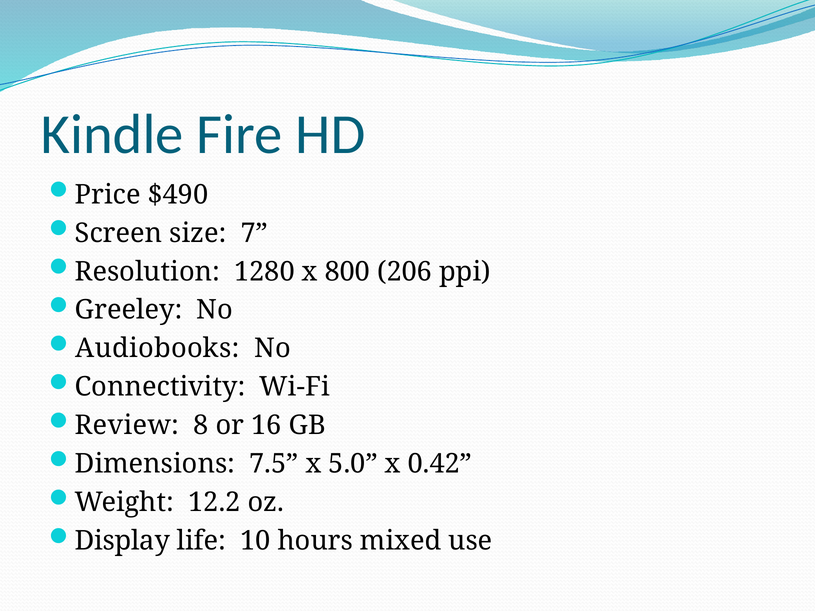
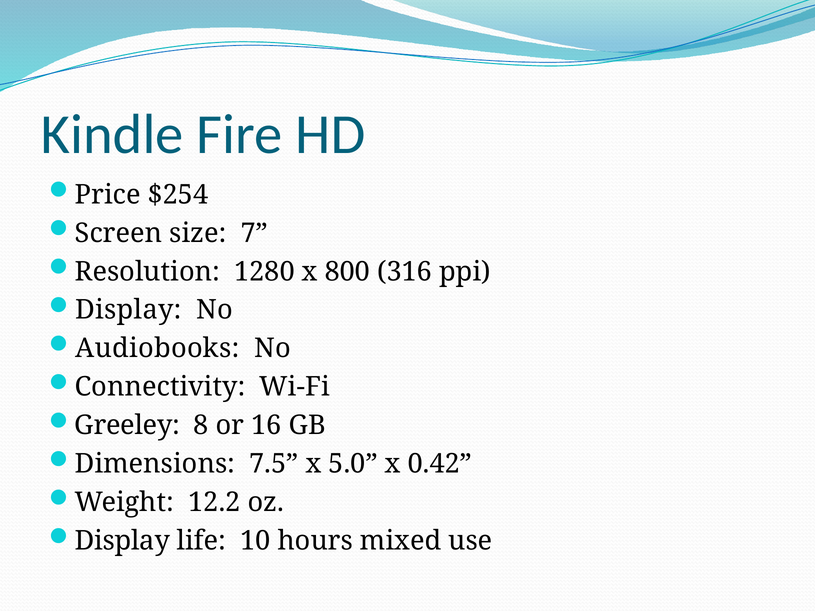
$490: $490 -> $254 (178, 195)
206: 206 -> 316 (405, 272)
Greeley: Greeley -> Display (128, 310)
Review: Review -> Greeley (127, 426)
